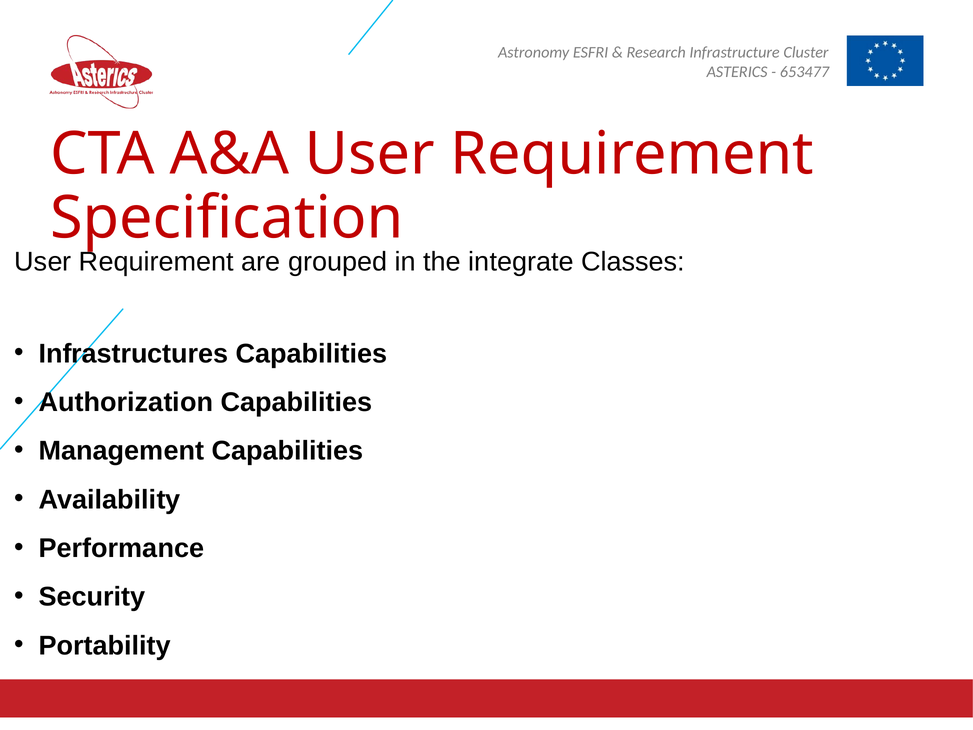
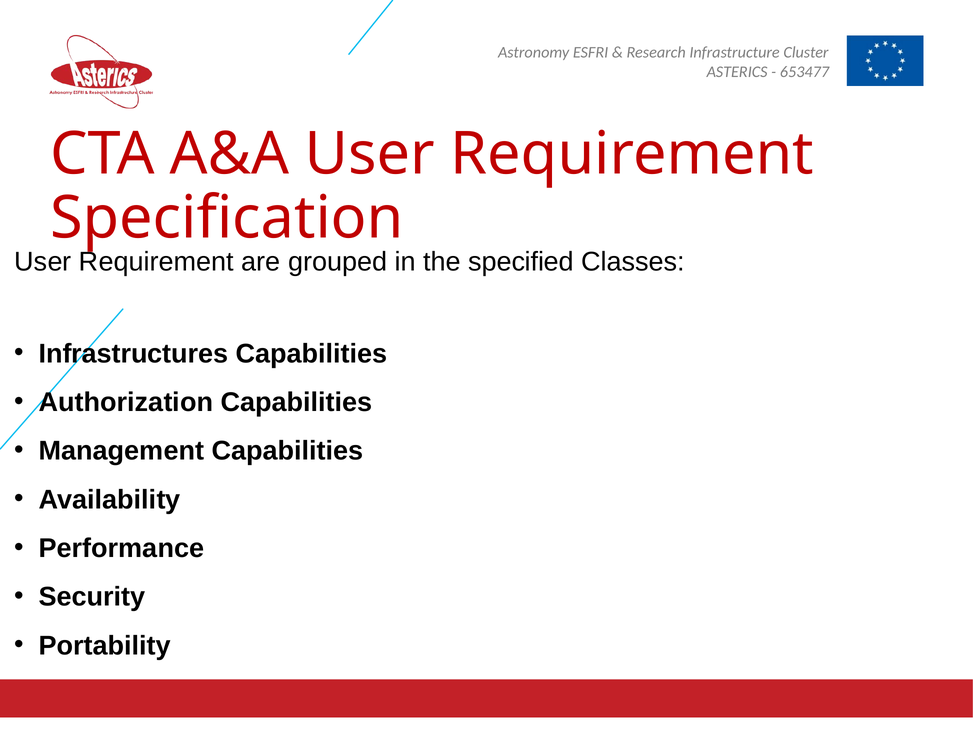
integrate: integrate -> specified (521, 262)
